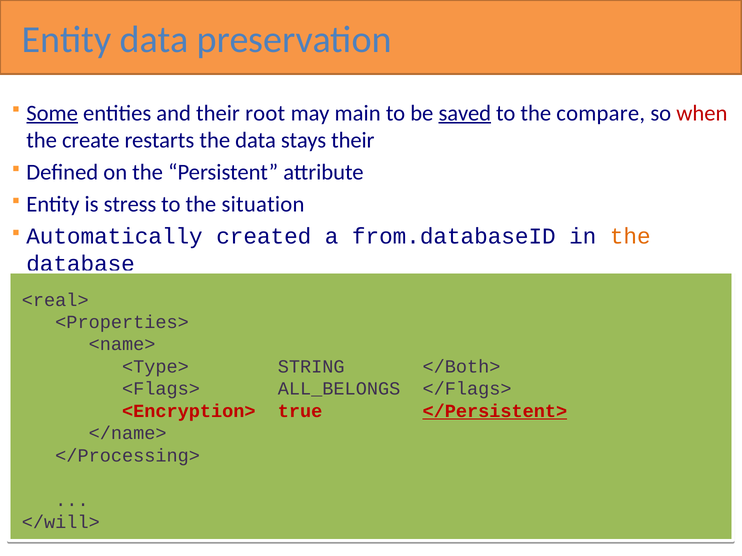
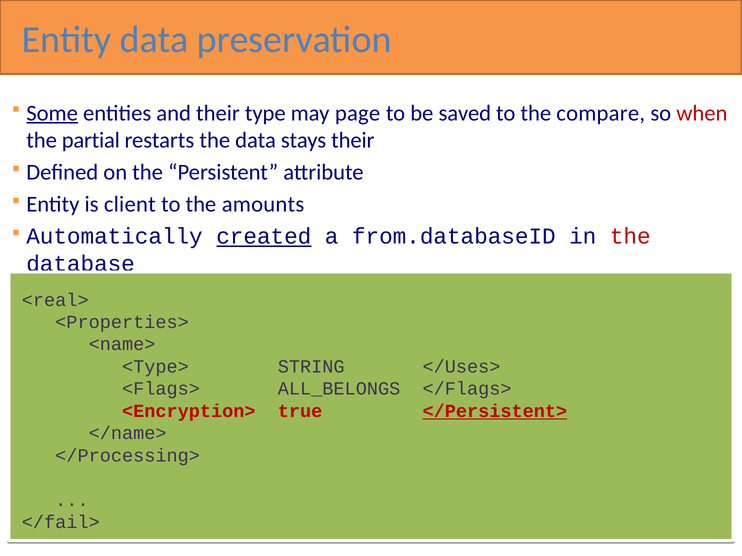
root: root -> type (265, 113)
main: main -> page (358, 113)
saved underline: present -> none (465, 113)
create: create -> partial (91, 140)
stress: stress -> client (130, 205)
situation: situation -> amounts (263, 205)
created underline: none -> present (264, 237)
the colour: orange -> red (630, 237)
</Both>: </Both> -> </Uses> (461, 367)
</will>: </will> -> </fail> (61, 523)
